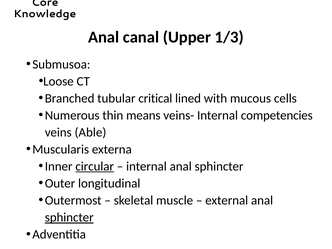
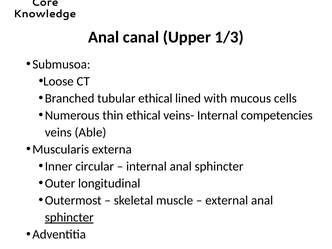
tubular critical: critical -> ethical (155, 98)
thin means: means -> ethical (143, 115)
circular underline: present -> none (95, 166)
